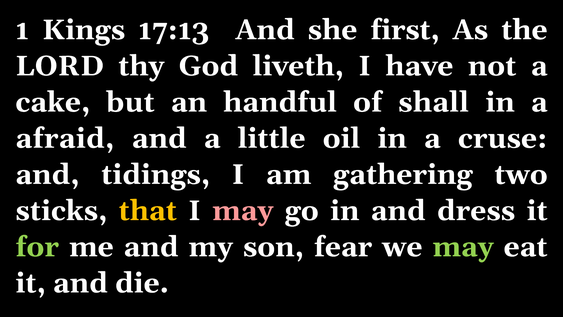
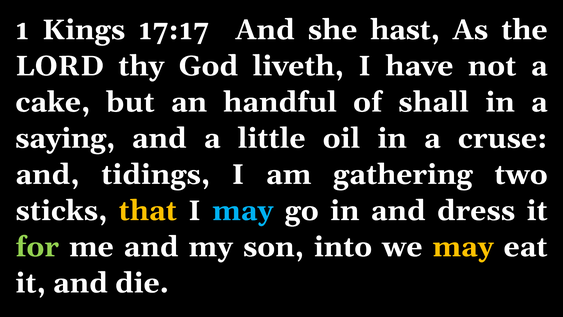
17:13: 17:13 -> 17:17 (174, 30)
first: first -> hast (405, 30)
afraid: afraid -> saying (65, 138)
may colour: pink -> light blue (243, 211)
fear: fear -> into (343, 247)
may colour: light green -> yellow (463, 247)
